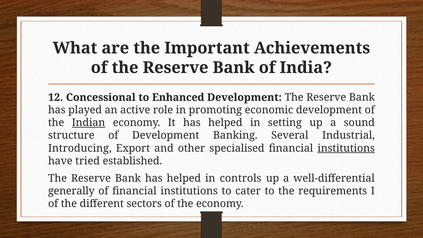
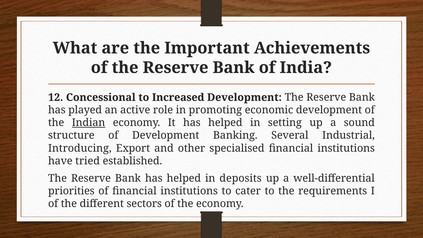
Enhanced: Enhanced -> Increased (178, 97)
institutions underline: present -> none (346, 148)
controls: controls -> deposits (241, 178)
generally: generally -> priorities (71, 191)
